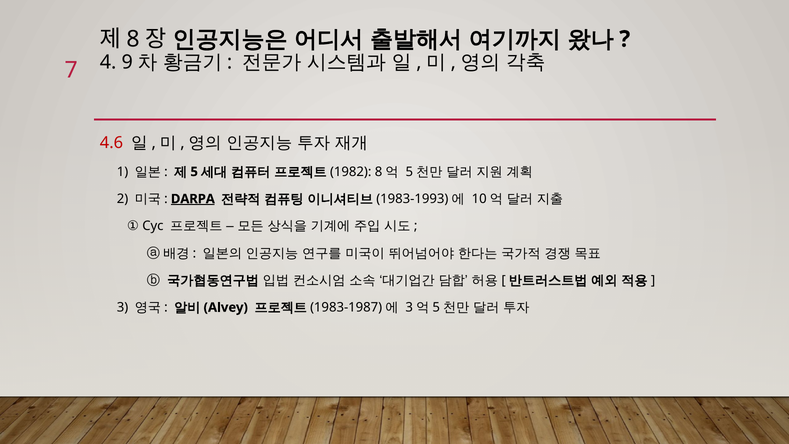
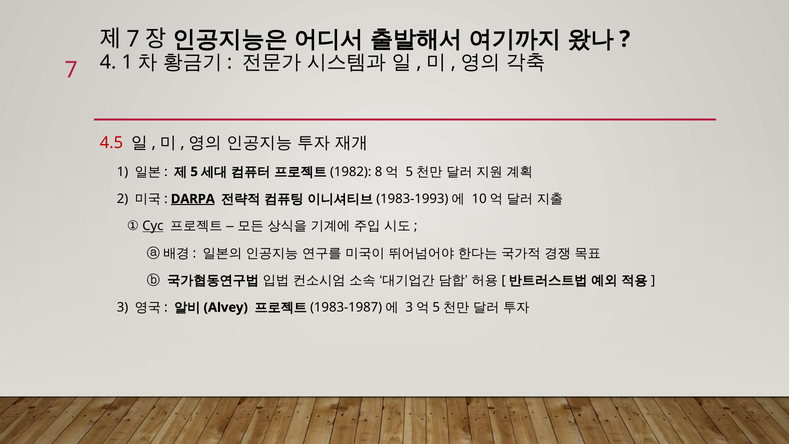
8: 8 -> 7 (133, 39)
4 9: 9 -> 1 (127, 62)
4.6: 4.6 -> 4.5 (111, 143)
Cyc underline: none -> present (153, 226)
